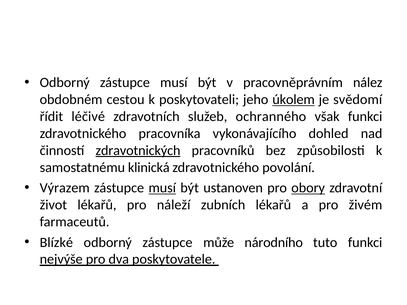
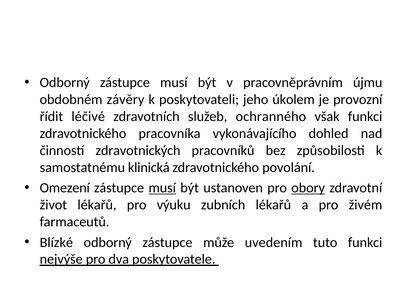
nález: nález -> újmu (368, 83)
cestou: cestou -> závěry (125, 100)
úkolem underline: present -> none (294, 100)
svědomí: svědomí -> provozní (358, 100)
zdravotnických underline: present -> none (138, 151)
Výrazem: Výrazem -> Omezení (65, 188)
náleží: náleží -> výuku (174, 205)
národního: národního -> uvedením (274, 243)
